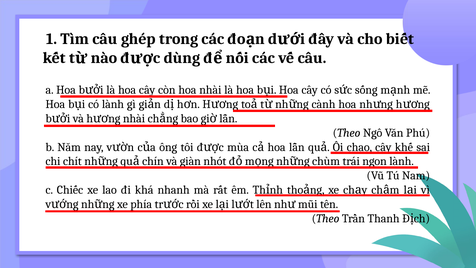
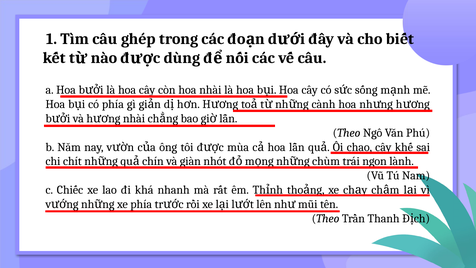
có lành: lành -> phía (113, 104)
